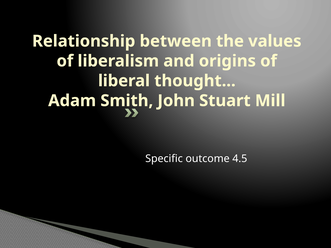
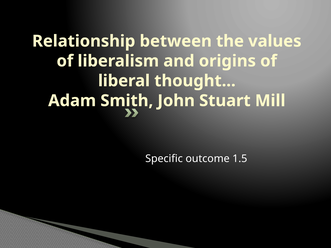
4.5: 4.5 -> 1.5 (240, 159)
